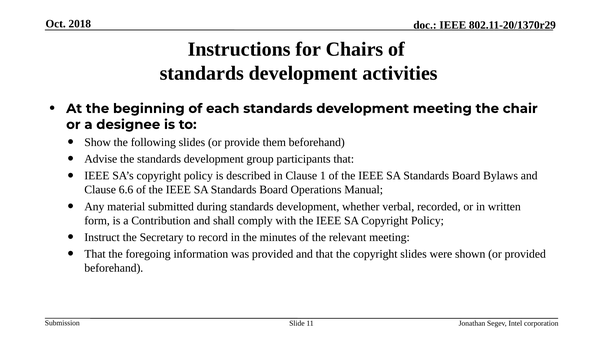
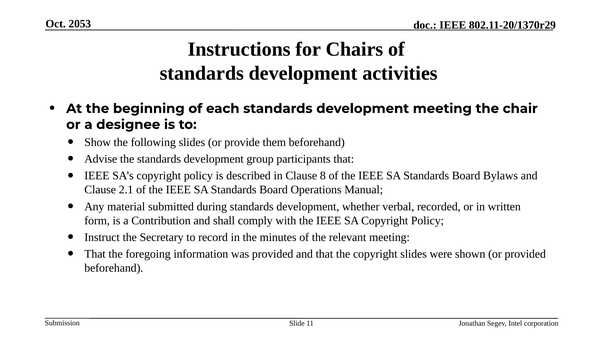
2018: 2018 -> 2053 (80, 24)
1: 1 -> 8 (323, 175)
6.6: 6.6 -> 2.1 (126, 189)
